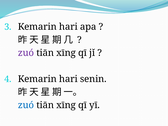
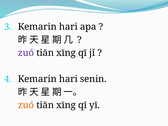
zuó colour: blue -> orange (26, 105)
